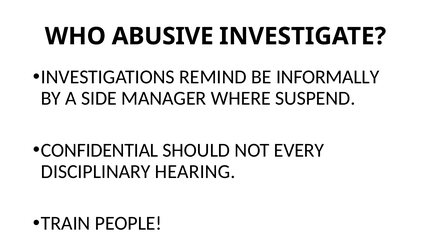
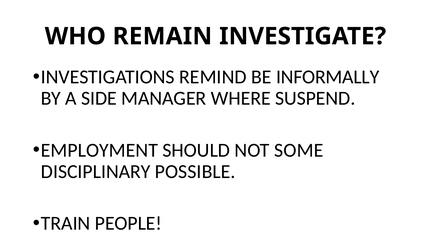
ABUSIVE: ABUSIVE -> REMAIN (162, 36)
CONFIDENTIAL: CONFIDENTIAL -> EMPLOYMENT (99, 150)
EVERY: EVERY -> SOME (299, 150)
HEARING: HEARING -> POSSIBLE (195, 171)
